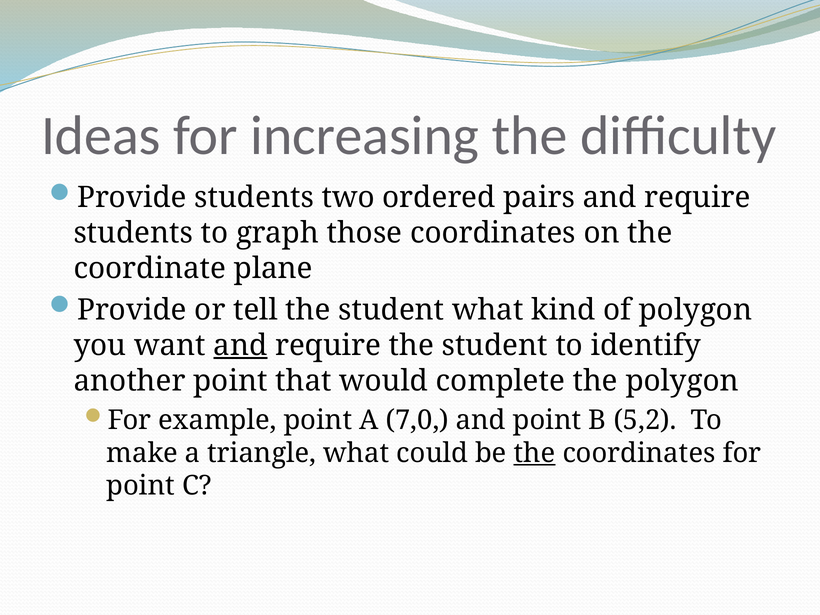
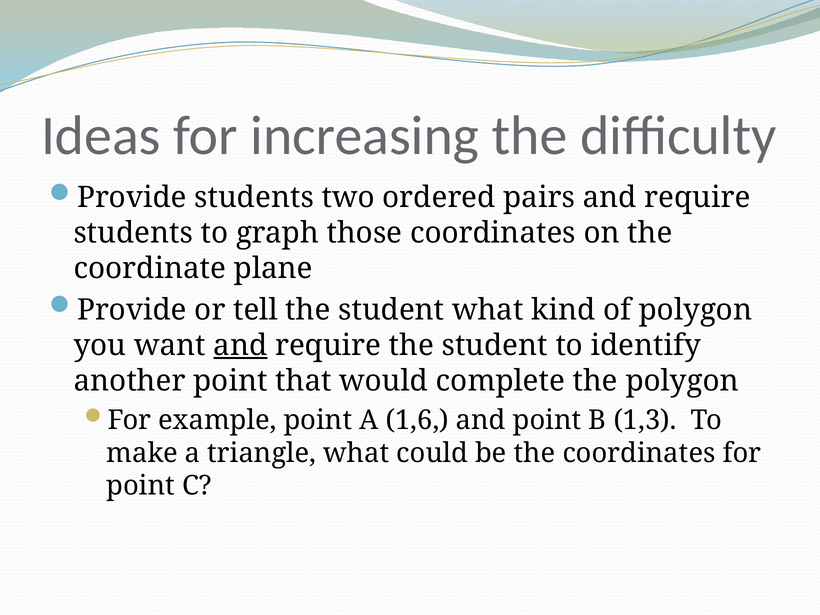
7,0: 7,0 -> 1,6 (417, 420)
5,2: 5,2 -> 1,3 (645, 420)
the underline: present -> none (535, 453)
